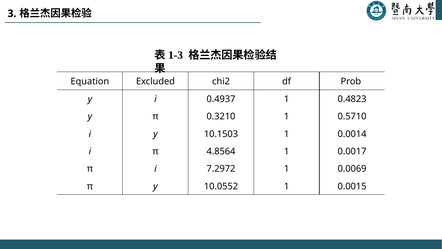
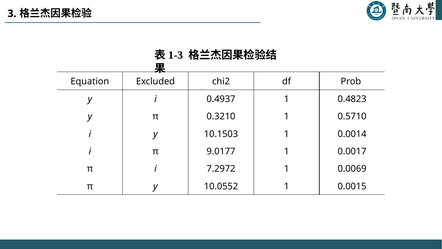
4.8564: 4.8564 -> 9.0177 (221, 151)
